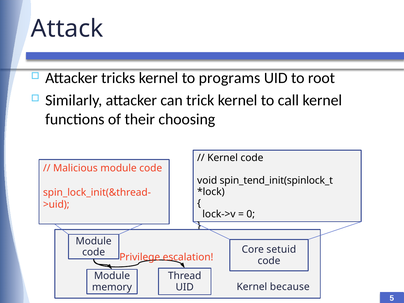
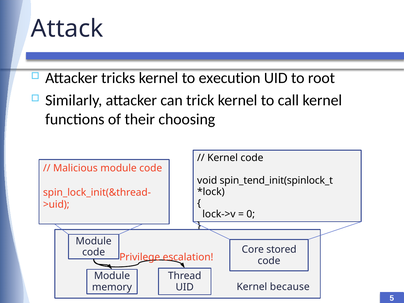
programs: programs -> execution (230, 78)
setuid: setuid -> stored (281, 250)
